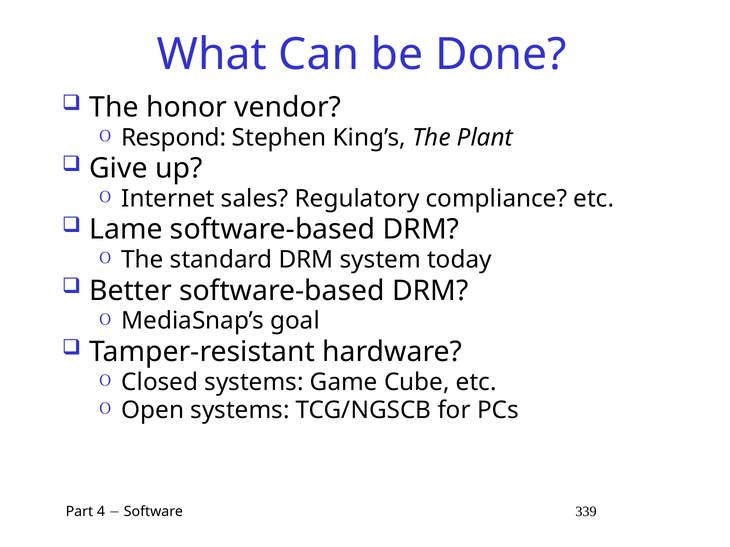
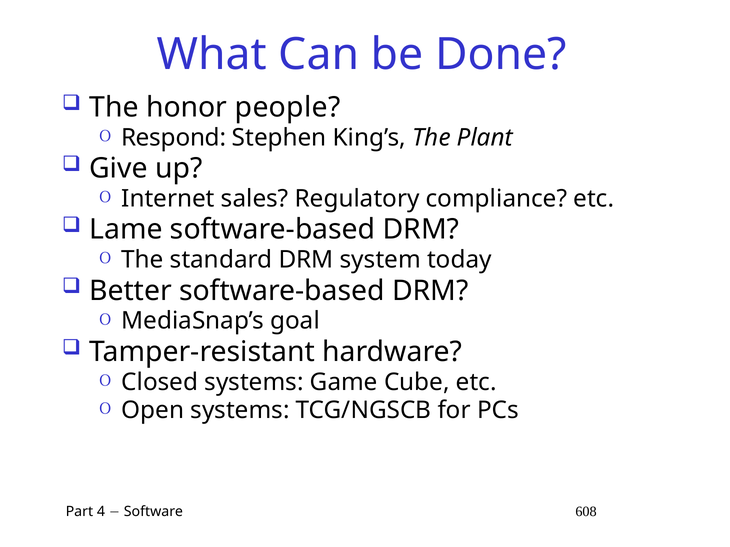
vendor: vendor -> people (288, 107)
339: 339 -> 608 (586, 512)
